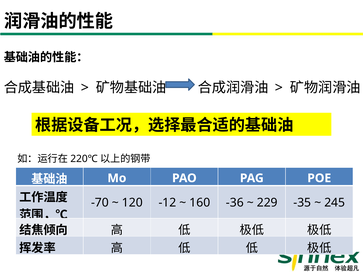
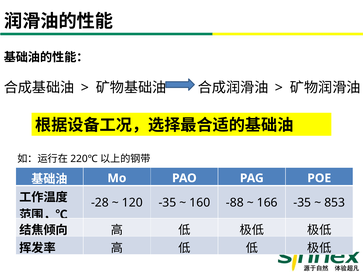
-70: -70 -> -28 (100, 203)
120 -12: -12 -> -35 (167, 203)
-36: -36 -> -88 (235, 203)
229: 229 -> 166 (267, 203)
245: 245 -> 853 (335, 203)
